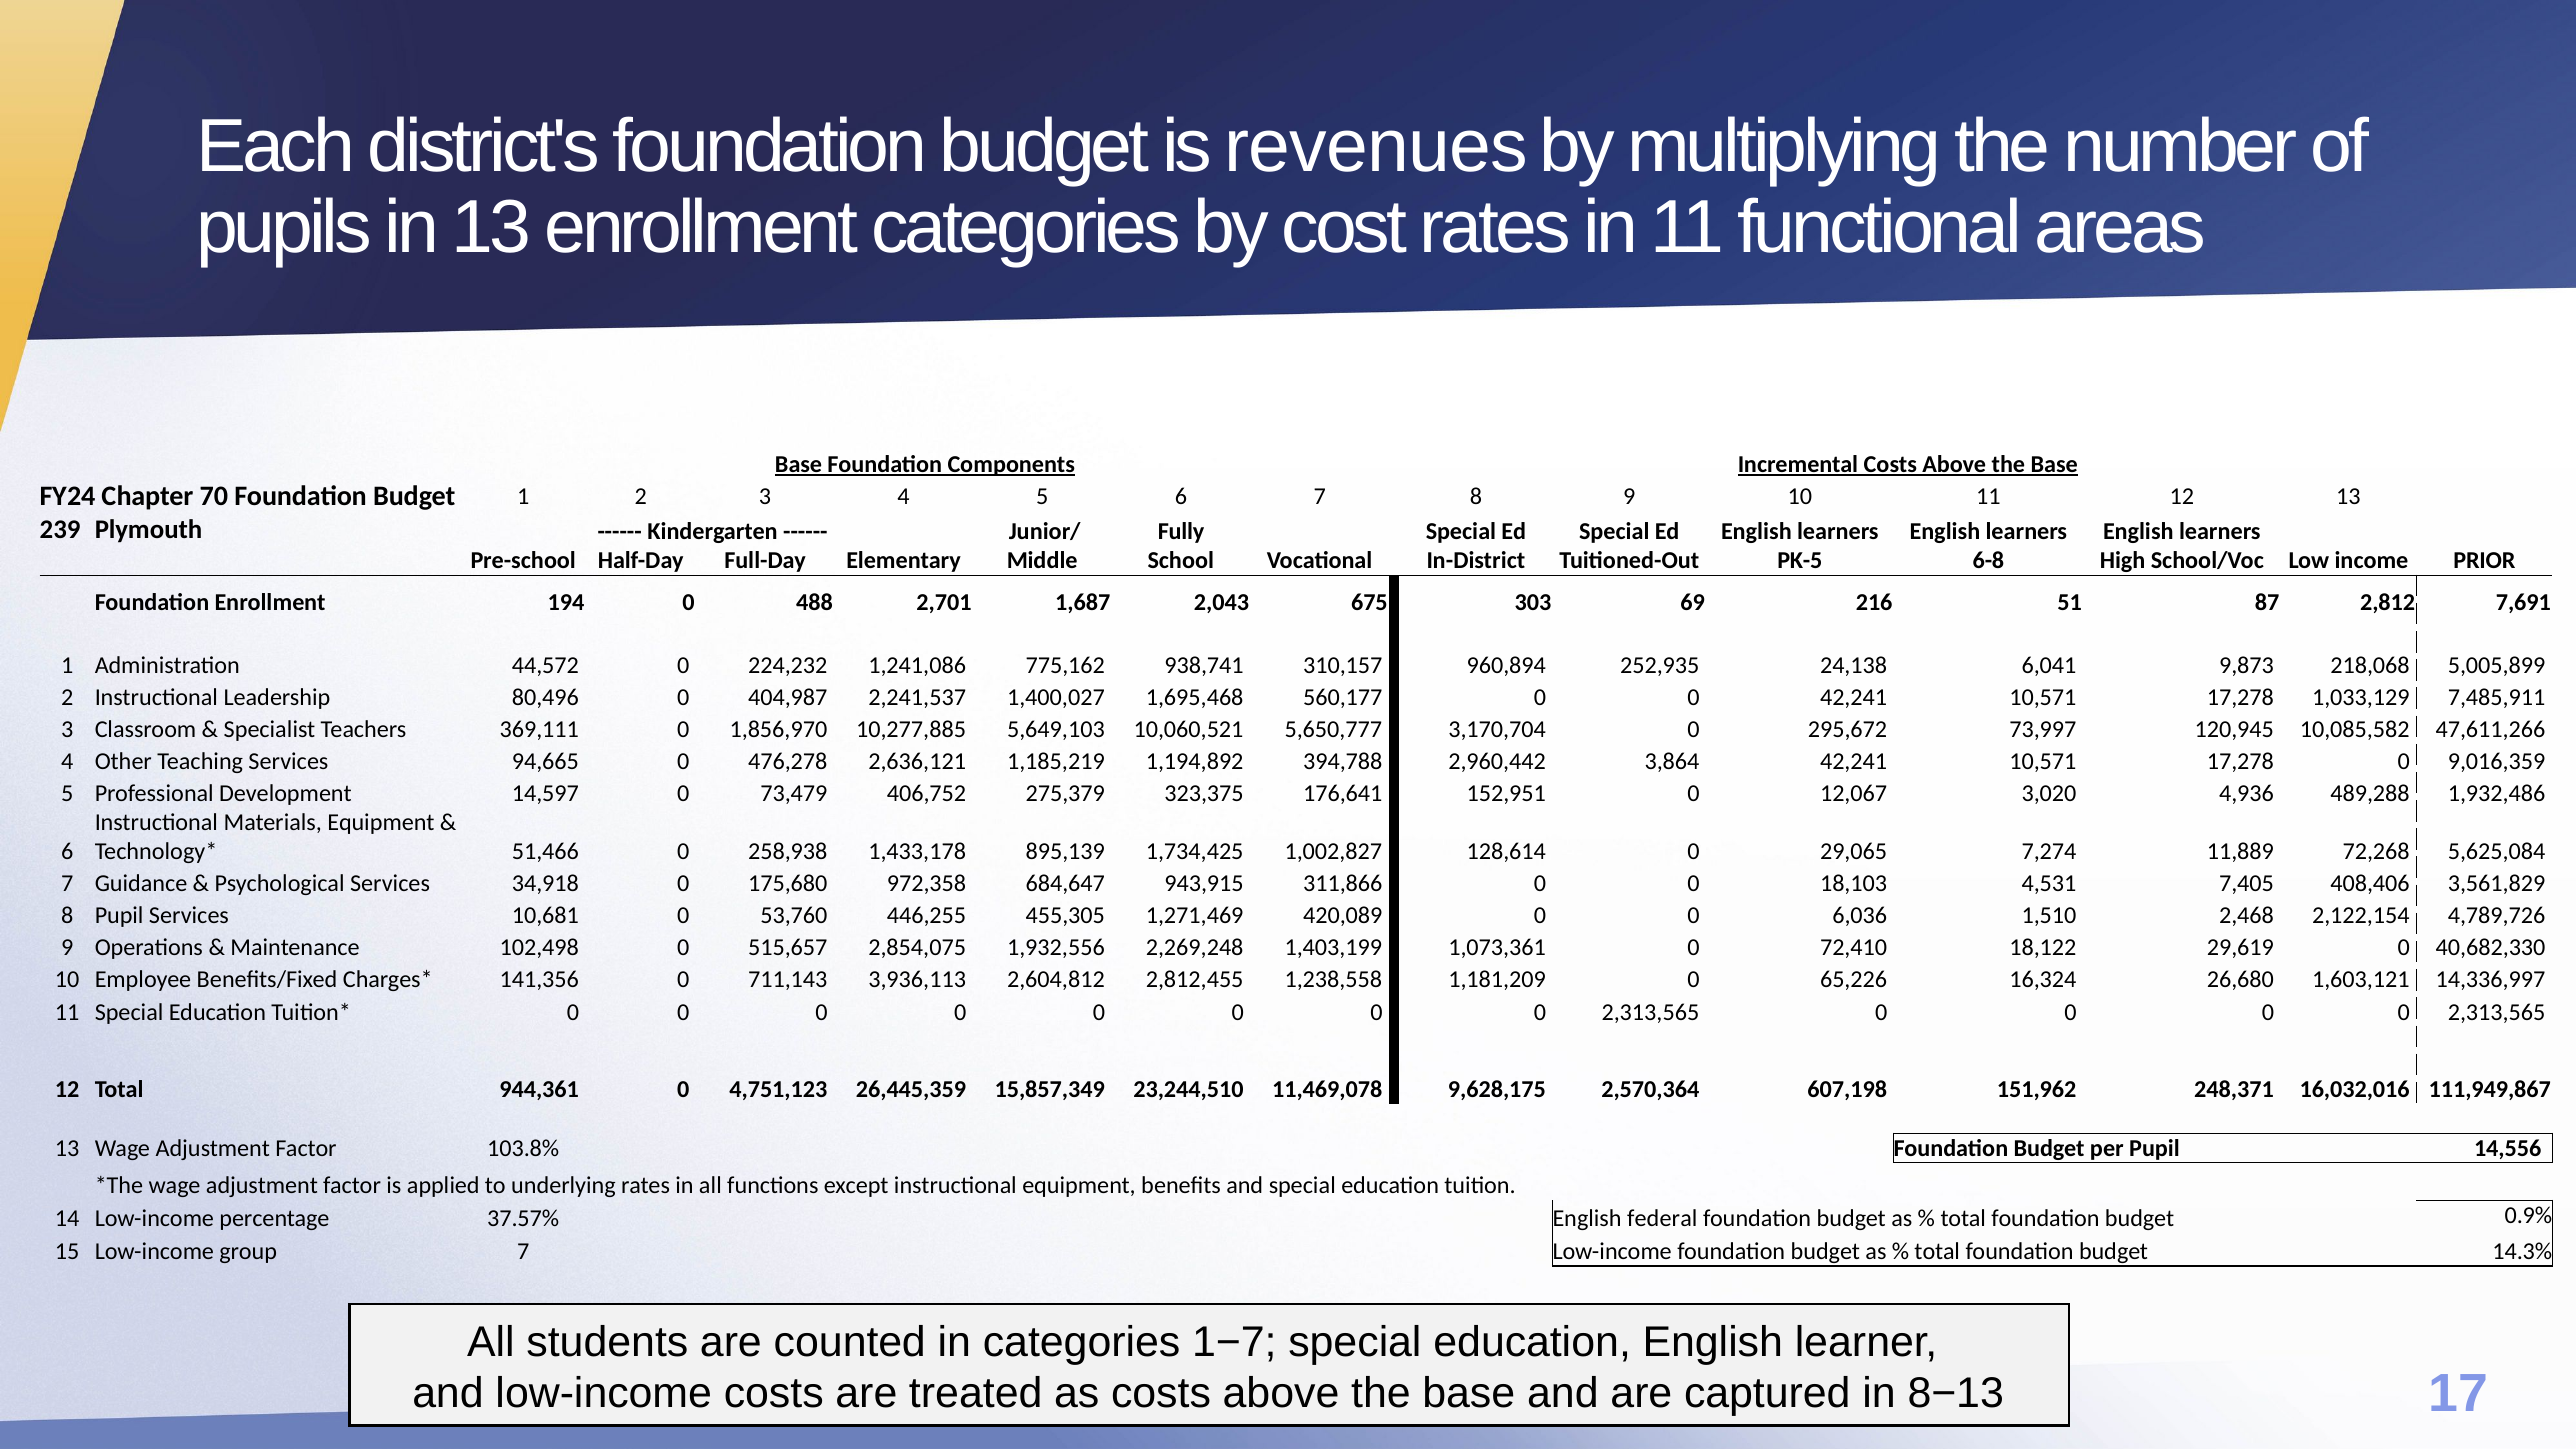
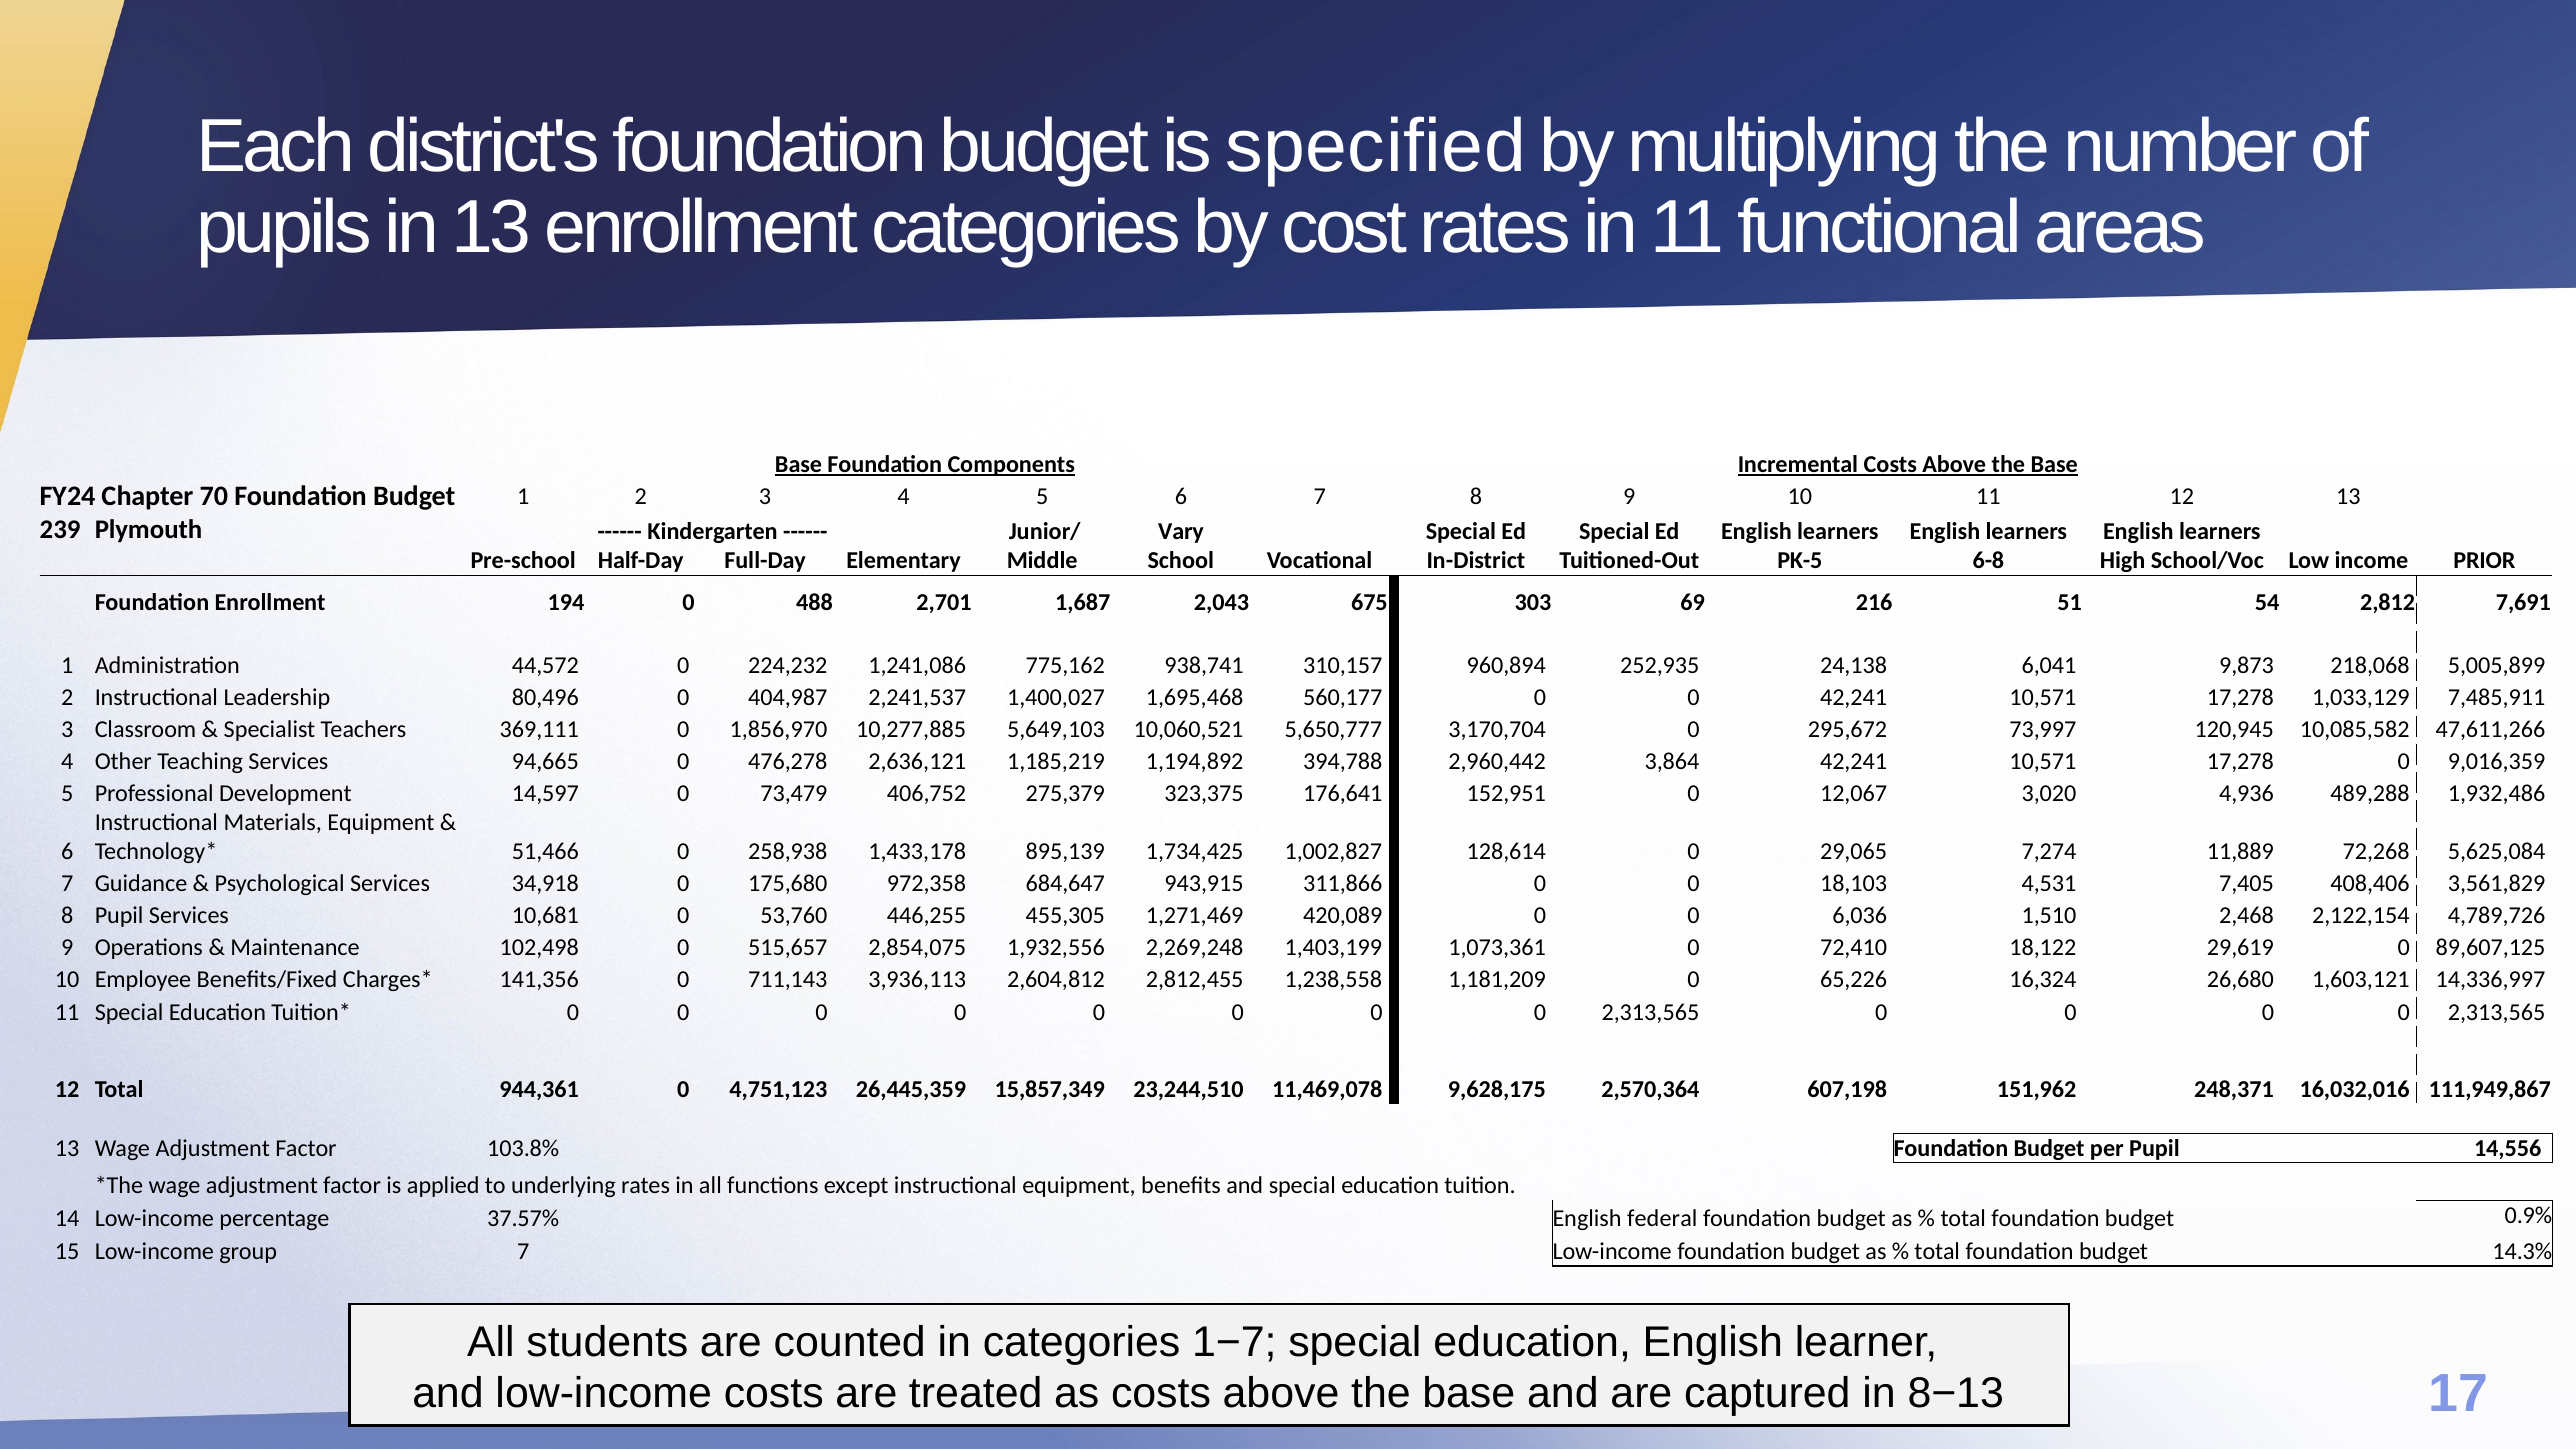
revenues: revenues -> specified (1376, 146)
Fully: Fully -> Vary (1181, 531)
87: 87 -> 54 (2267, 602)
40,682,330: 40,682,330 -> 89,607,125 (2491, 948)
